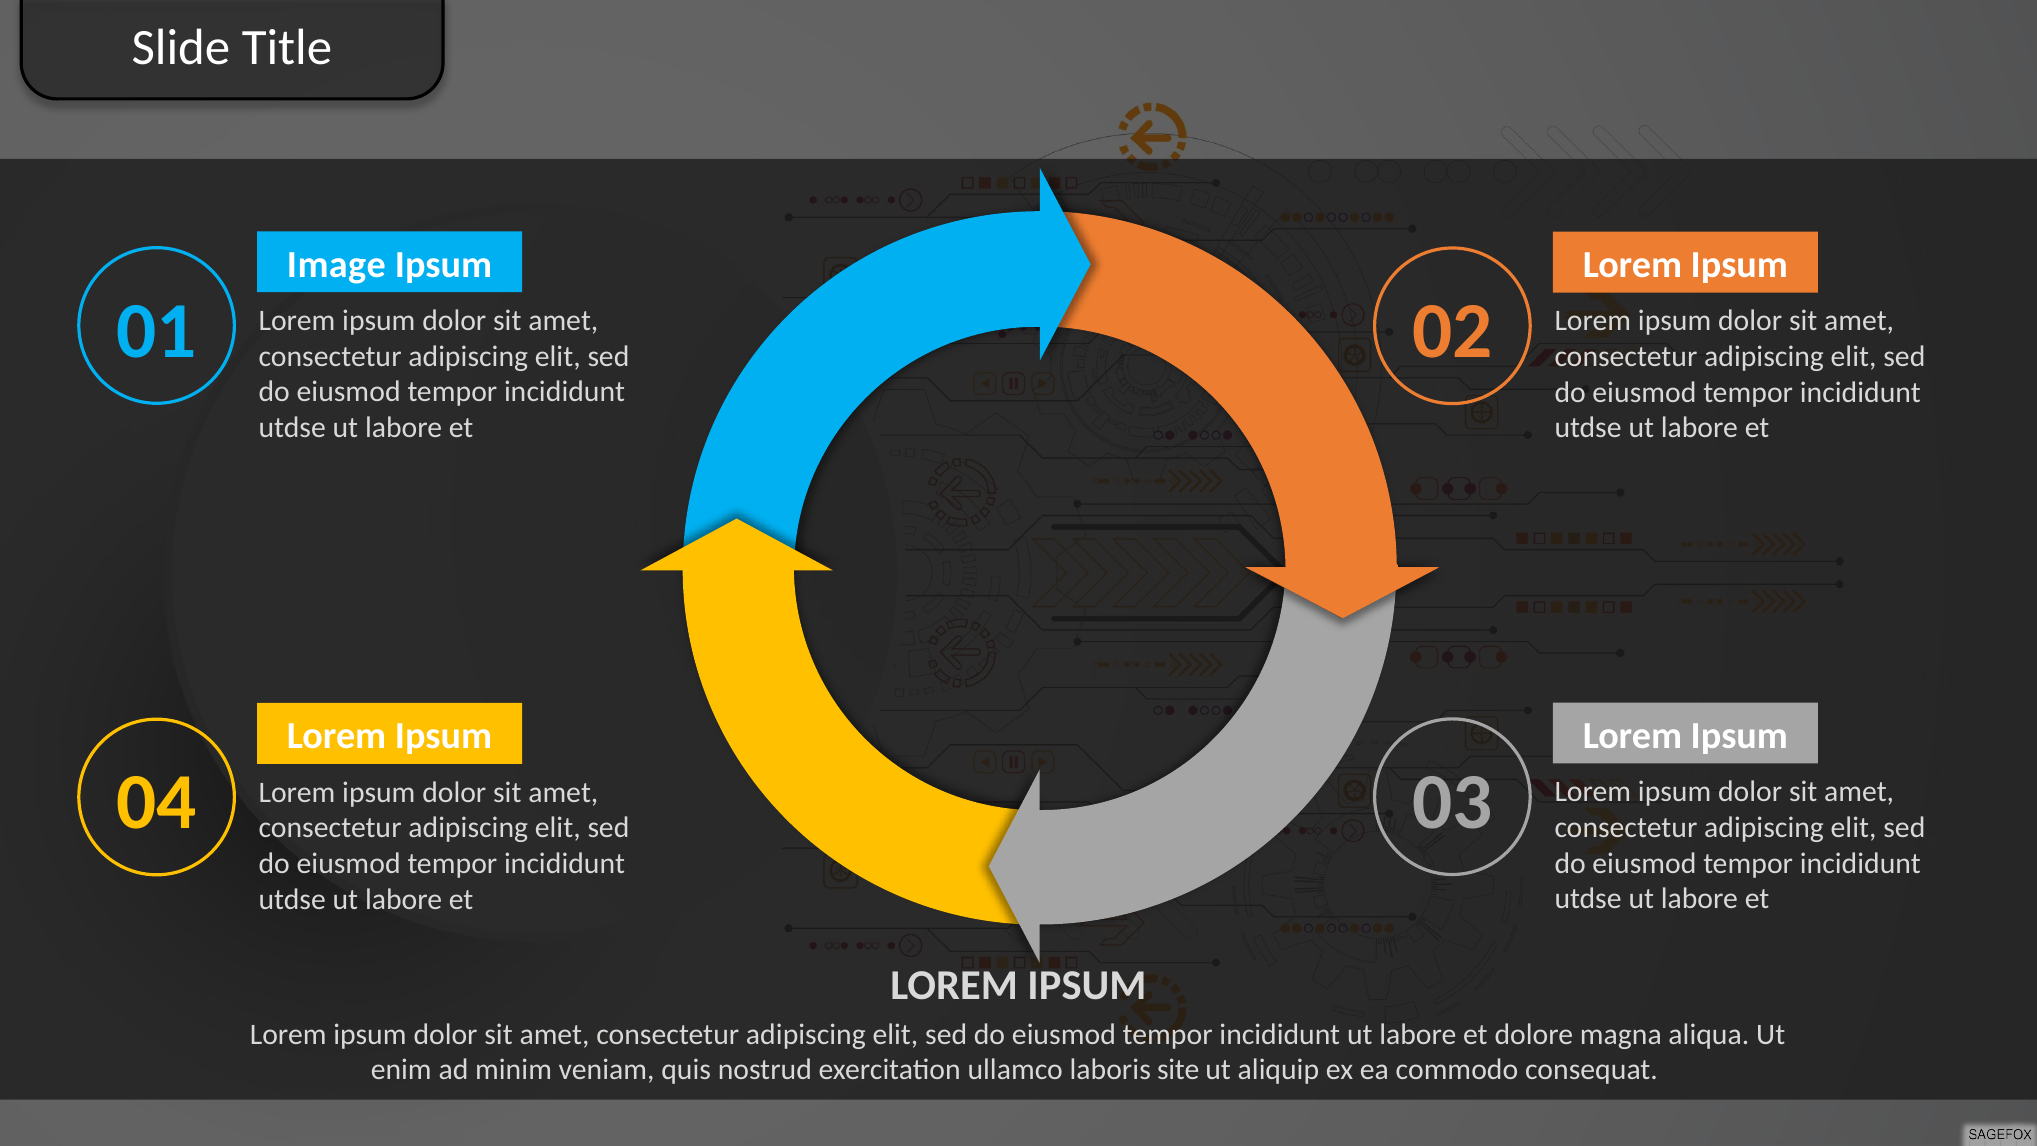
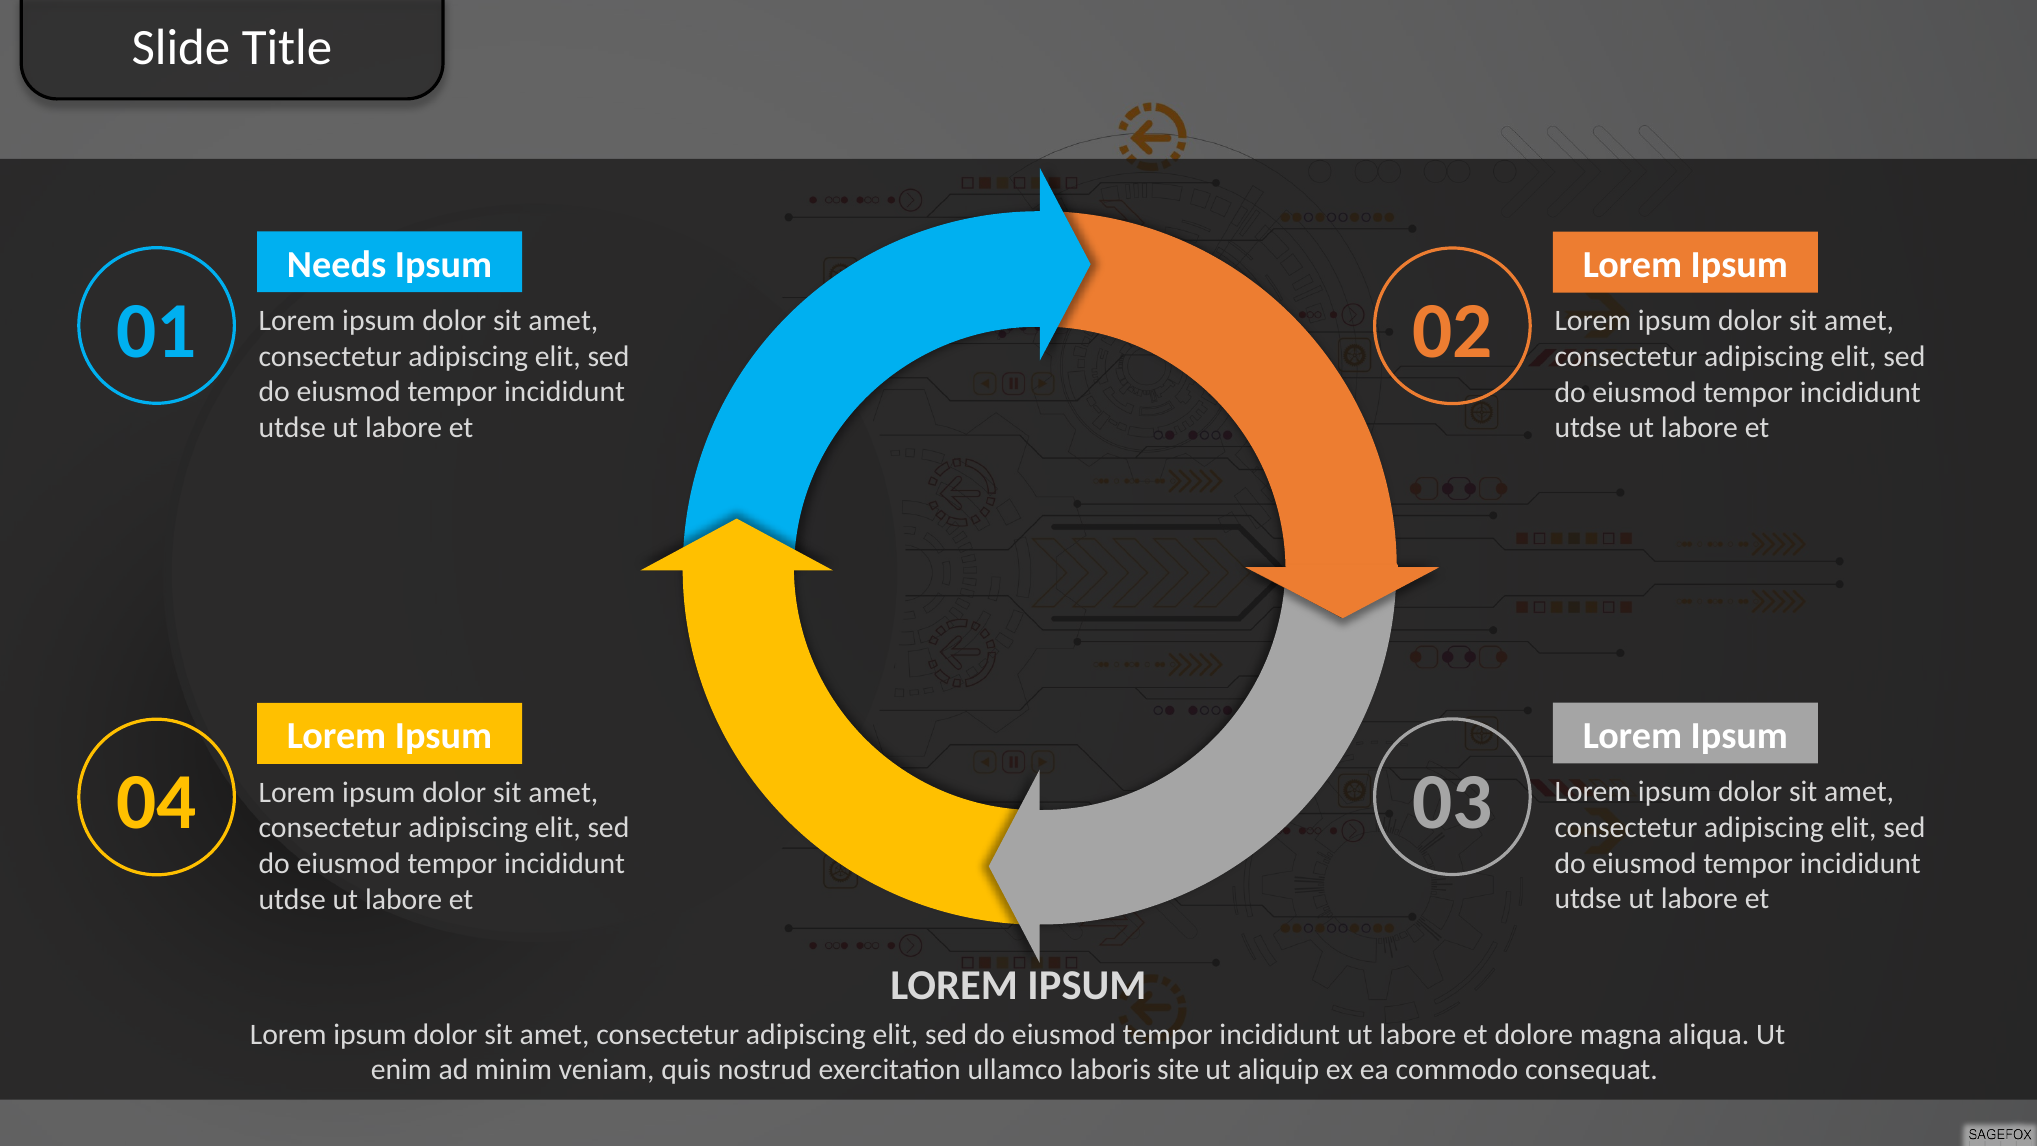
Image: Image -> Needs (337, 264)
